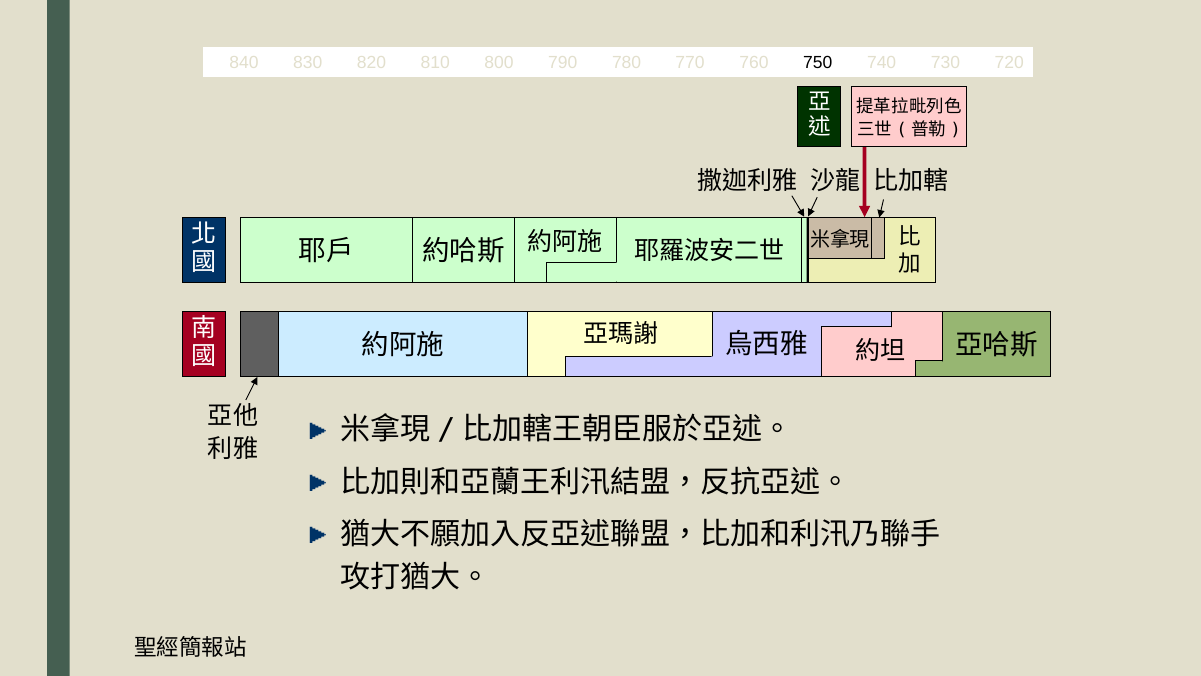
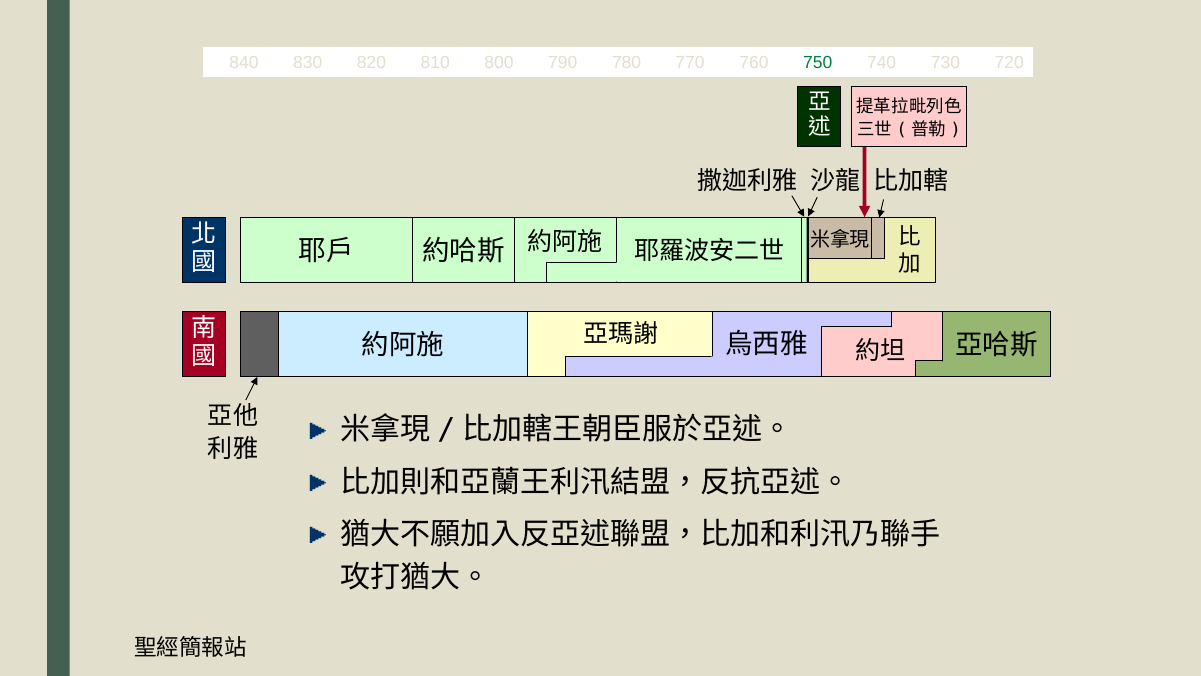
750 colour: black -> green (818, 62)
